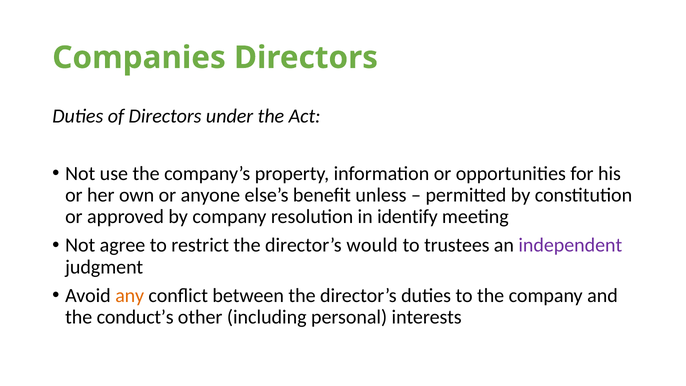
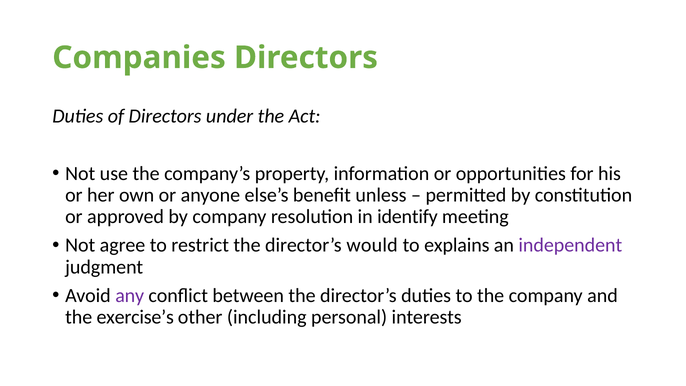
trustees: trustees -> explains (457, 245)
any colour: orange -> purple (130, 296)
conduct’s: conduct’s -> exercise’s (135, 317)
